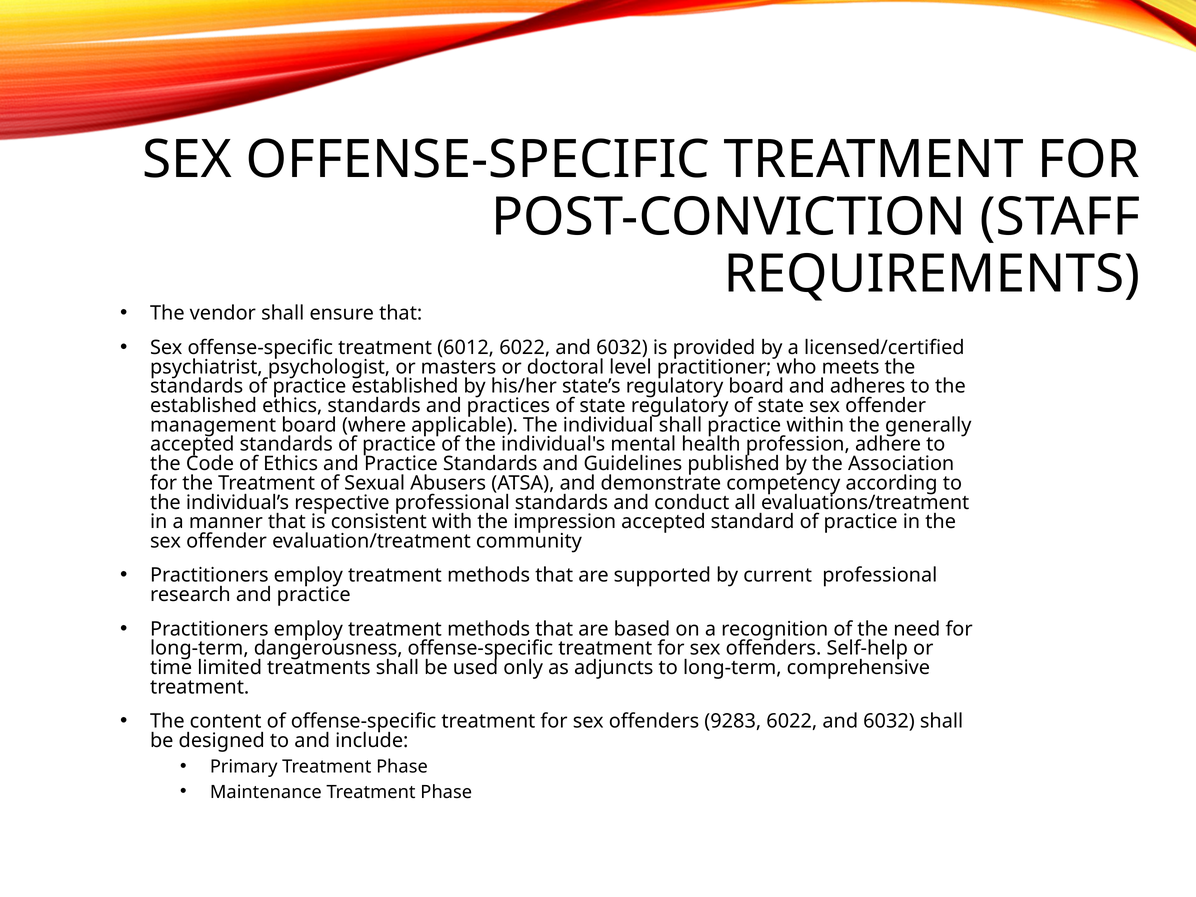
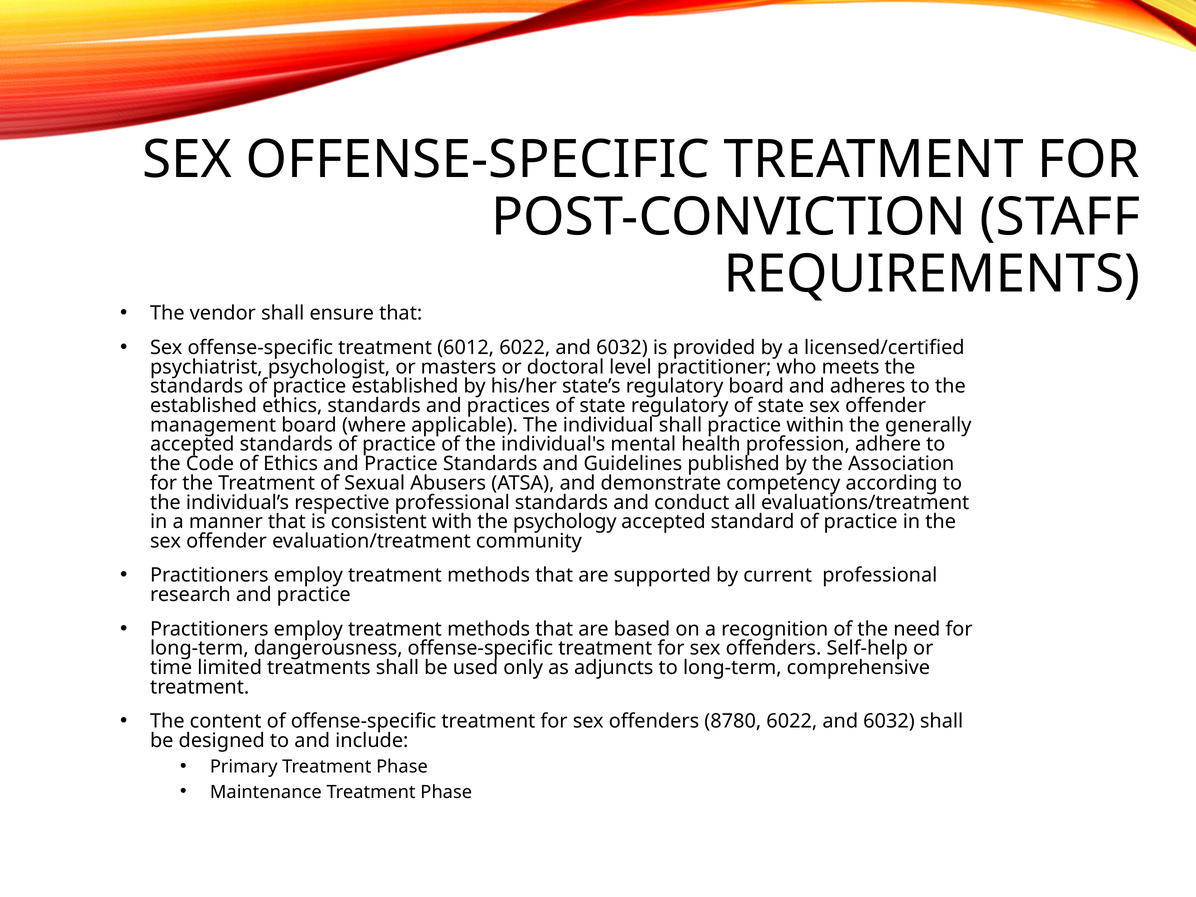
impression: impression -> psychology (565, 522)
9283: 9283 -> 8780 (733, 721)
